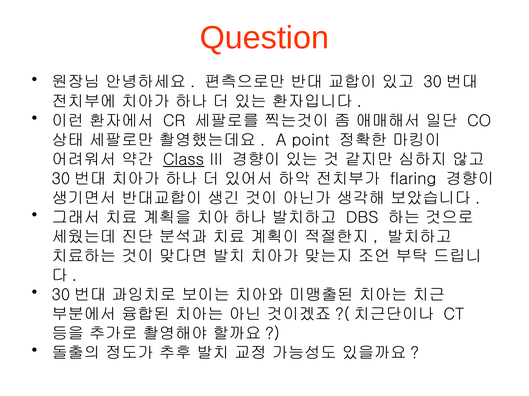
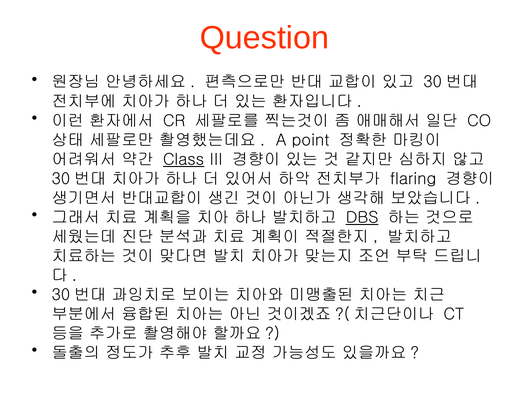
DBS underline: none -> present (362, 218)
